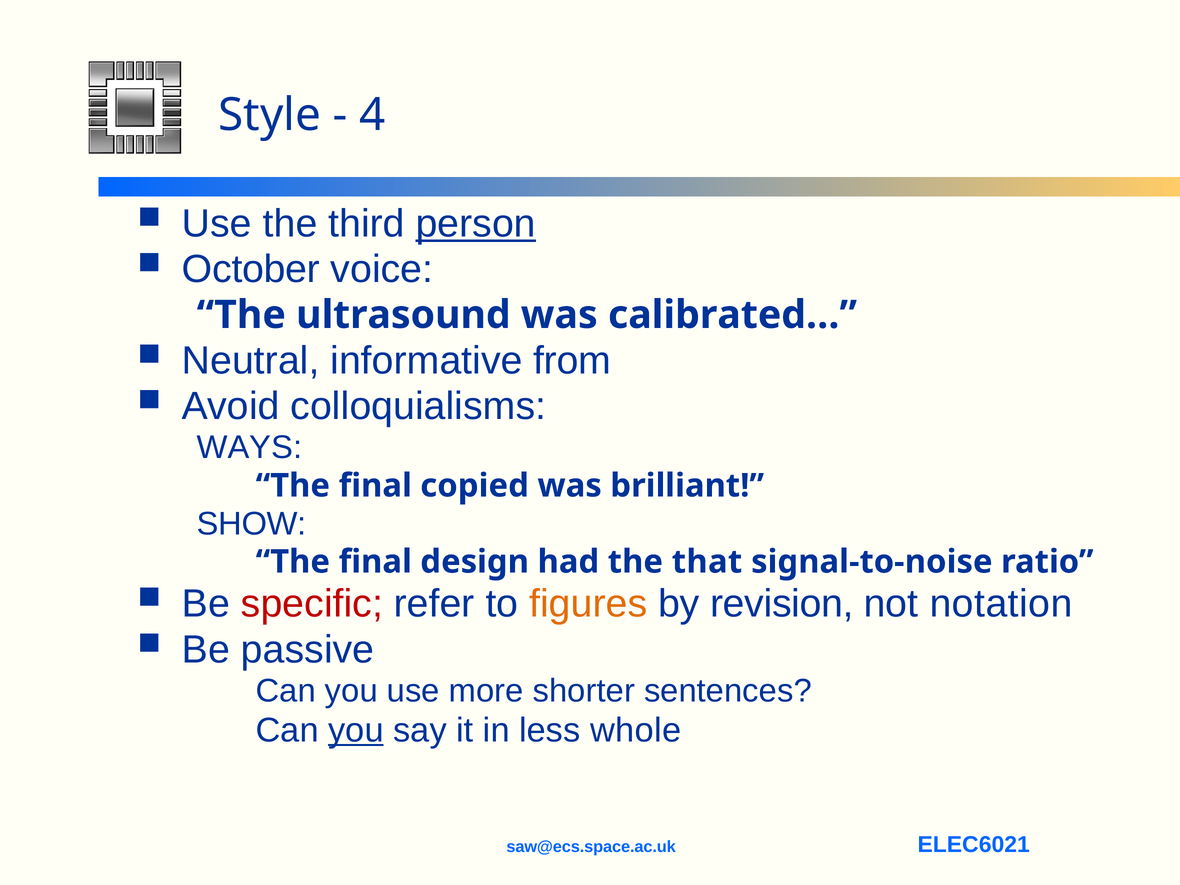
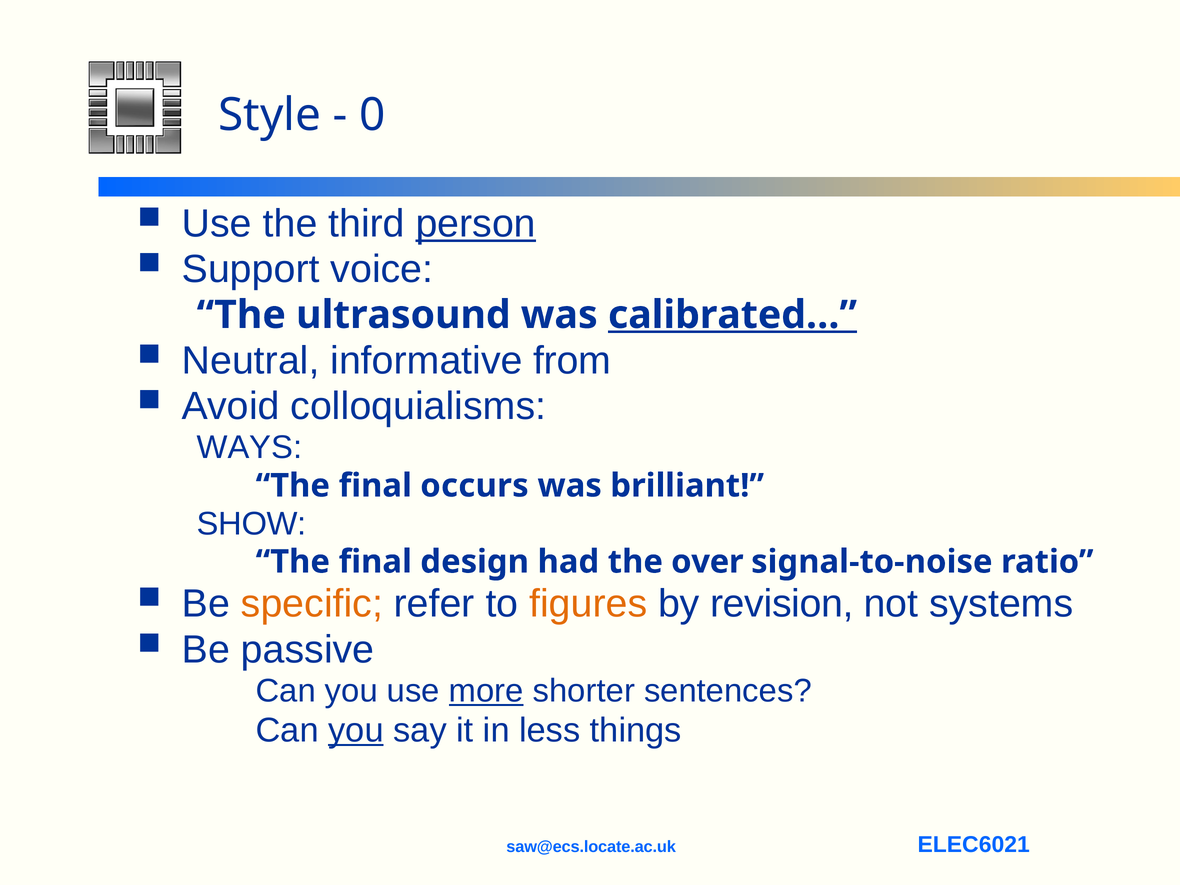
4: 4 -> 0 (373, 115)
October: October -> Support (251, 269)
calibrated… underline: none -> present (733, 315)
copied: copied -> occurs (474, 486)
that: that -> over (707, 562)
specific colour: red -> orange (312, 604)
notation: notation -> systems (1001, 604)
more underline: none -> present (486, 691)
whole: whole -> things (636, 730)
saw@ecs.space.ac.uk: saw@ecs.space.ac.uk -> saw@ecs.locate.ac.uk (591, 847)
